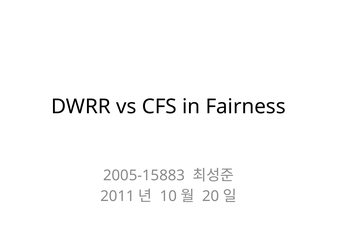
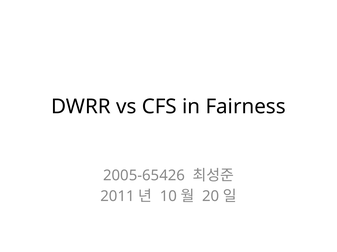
2005-15883: 2005-15883 -> 2005-65426 (144, 176)
